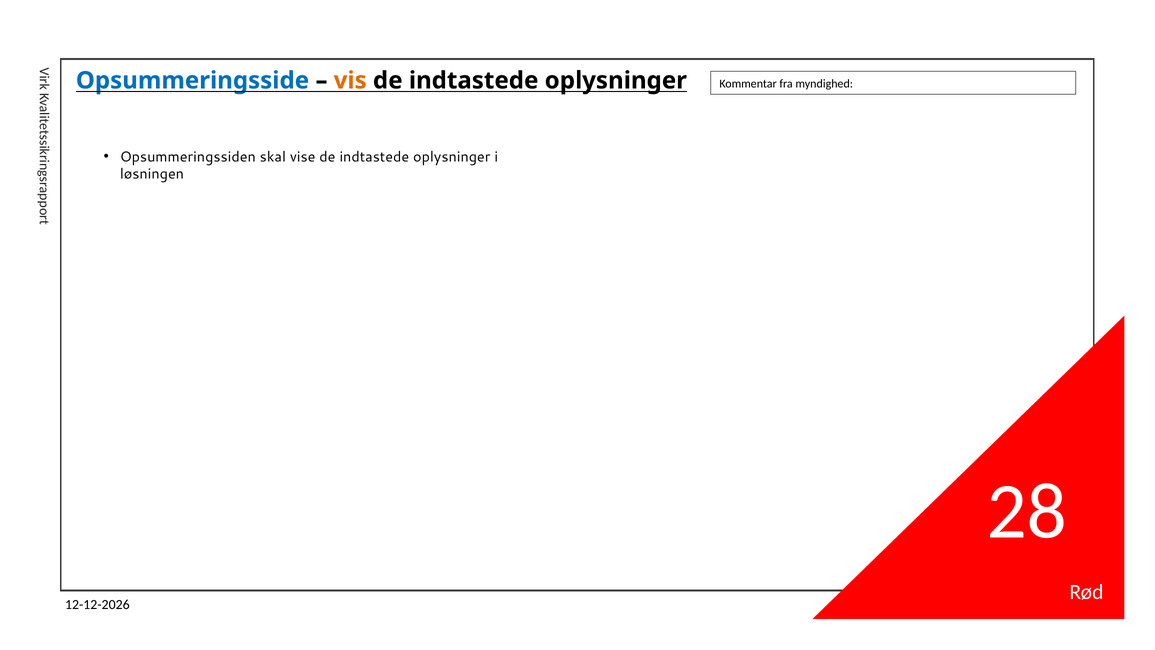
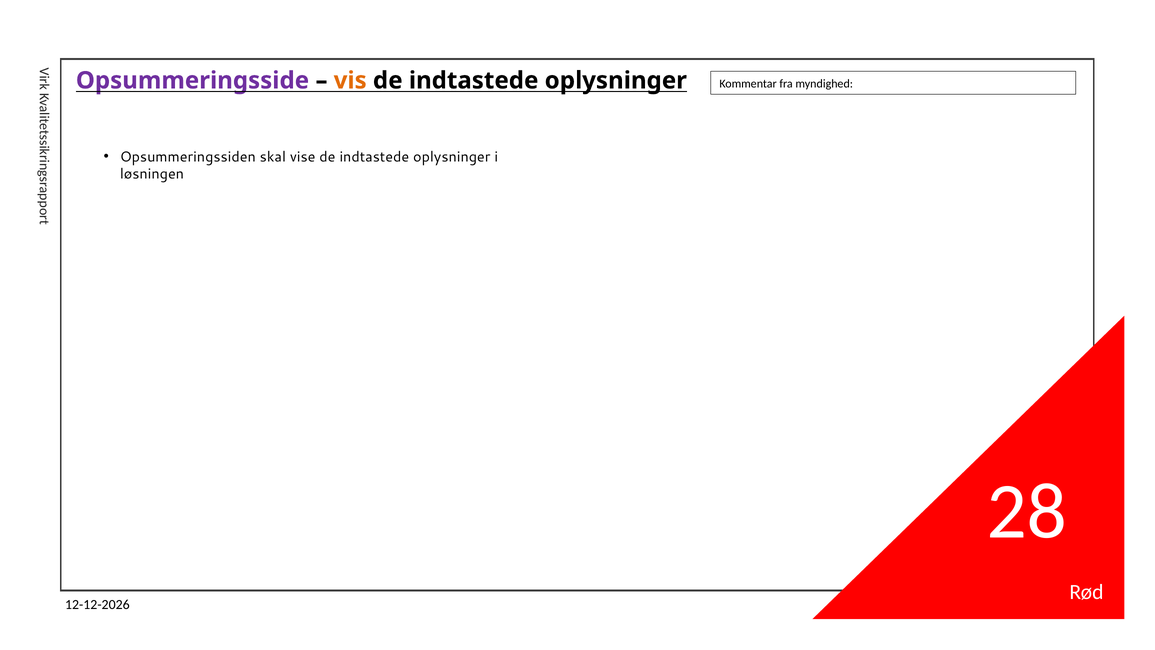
Opsummeringsside colour: blue -> purple (192, 80)
